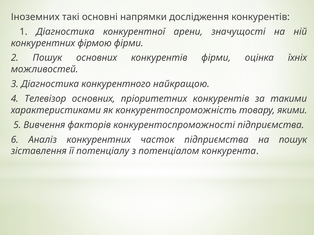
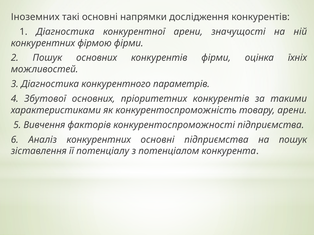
найкращою: найкращою -> параметрів (181, 84)
Телевізор: Телевізор -> Збутової (45, 99)
товару якими: якими -> арени (292, 110)
конкурентних часток: часток -> основні (158, 140)
